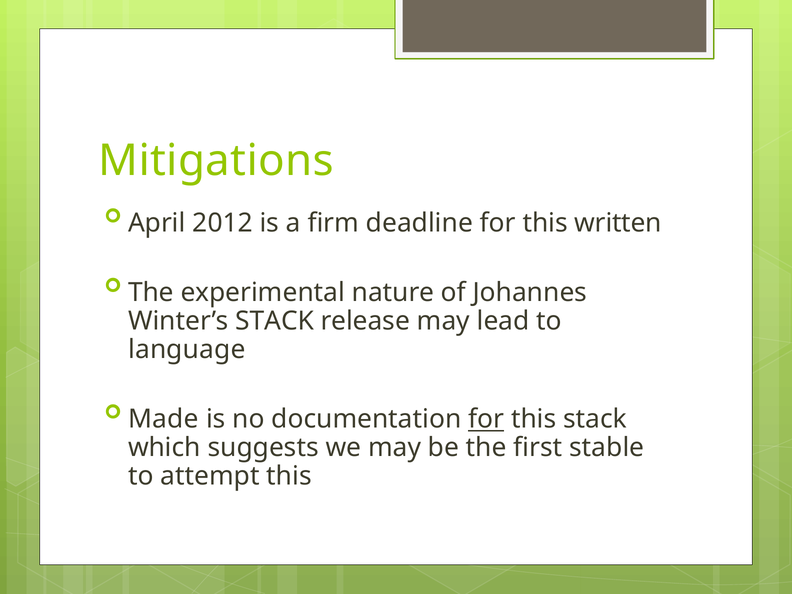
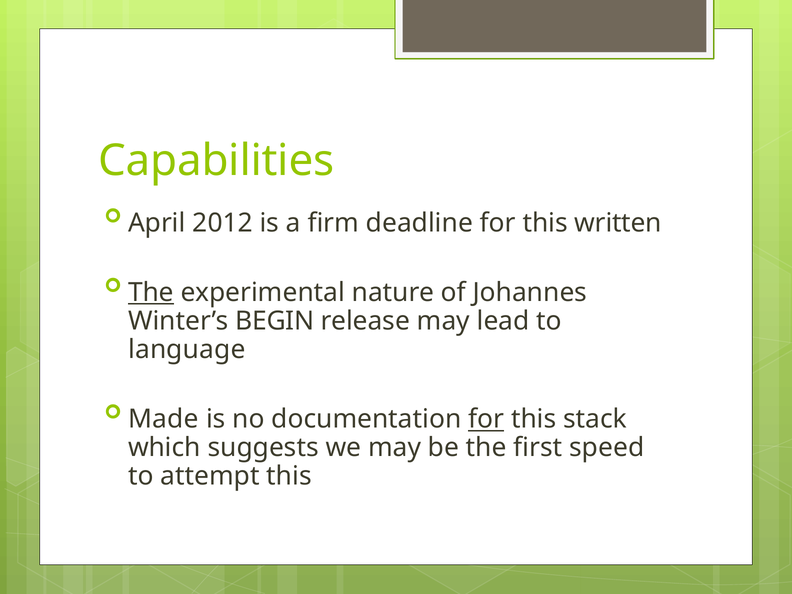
Mitigations: Mitigations -> Capabilities (216, 161)
The underline: none -> present (151, 293)
Winter’s STACK: STACK -> BEGIN (275, 321)
stable: stable -> speed (607, 448)
